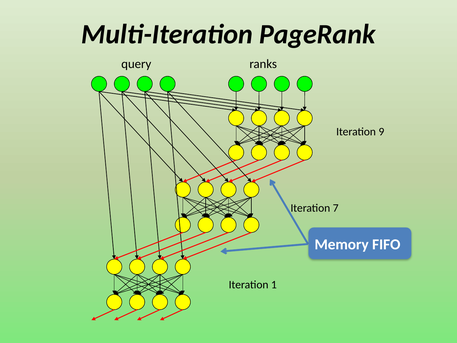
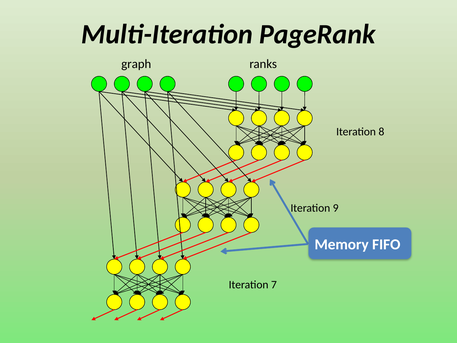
query: query -> graph (136, 64)
9: 9 -> 8 (381, 132)
7: 7 -> 9 (336, 208)
1: 1 -> 7 (274, 285)
